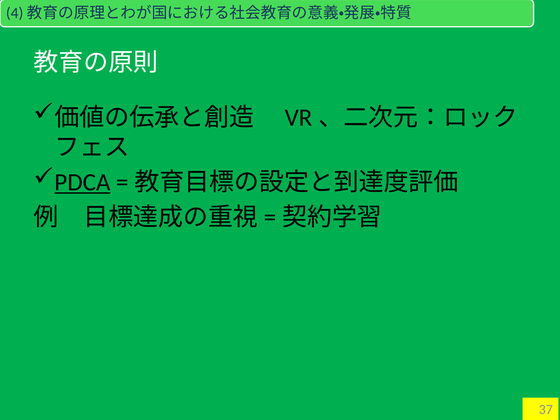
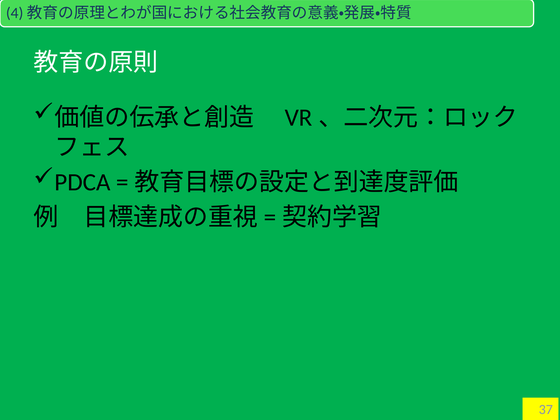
PDCA underline: present -> none (83, 182)
